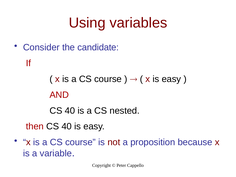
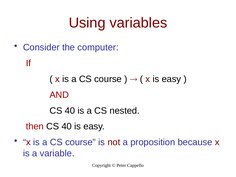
candidate: candidate -> computer (98, 47)
